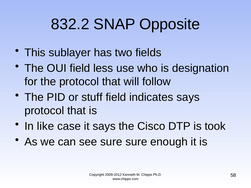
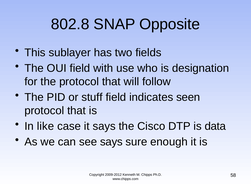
832.2: 832.2 -> 802.8 (70, 24)
less: less -> with (103, 68)
indicates says: says -> seen (188, 97)
took: took -> data (215, 126)
see sure: sure -> says (111, 142)
